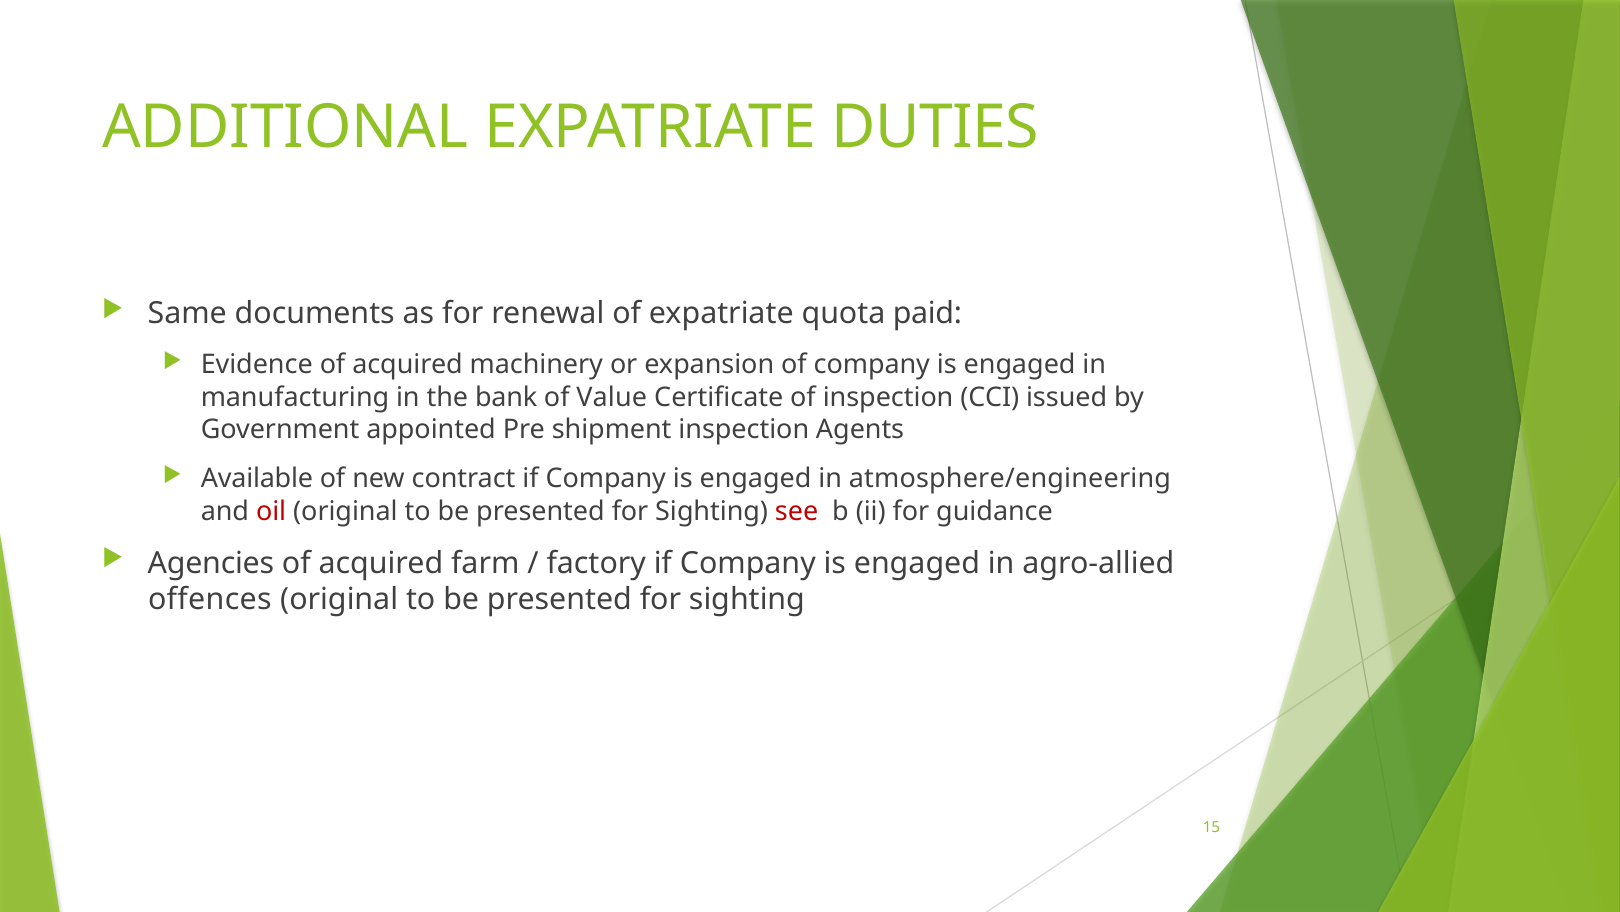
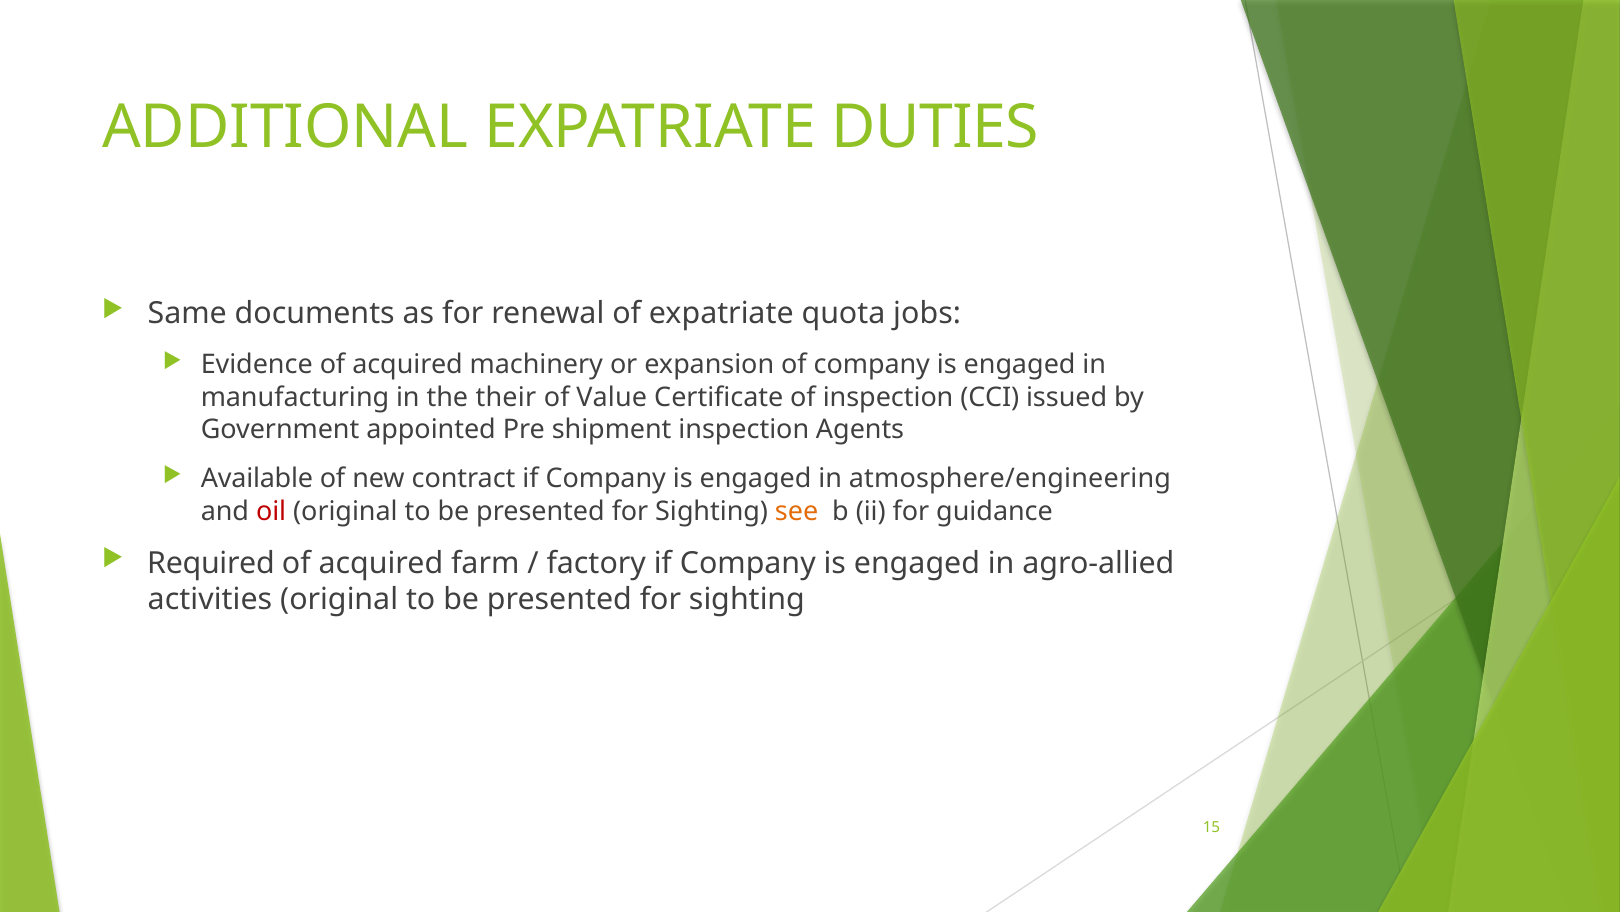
paid: paid -> jobs (927, 314)
bank: bank -> their (506, 397)
see colour: red -> orange (797, 511)
Agencies: Agencies -> Required (211, 563)
offences: offences -> activities (210, 599)
